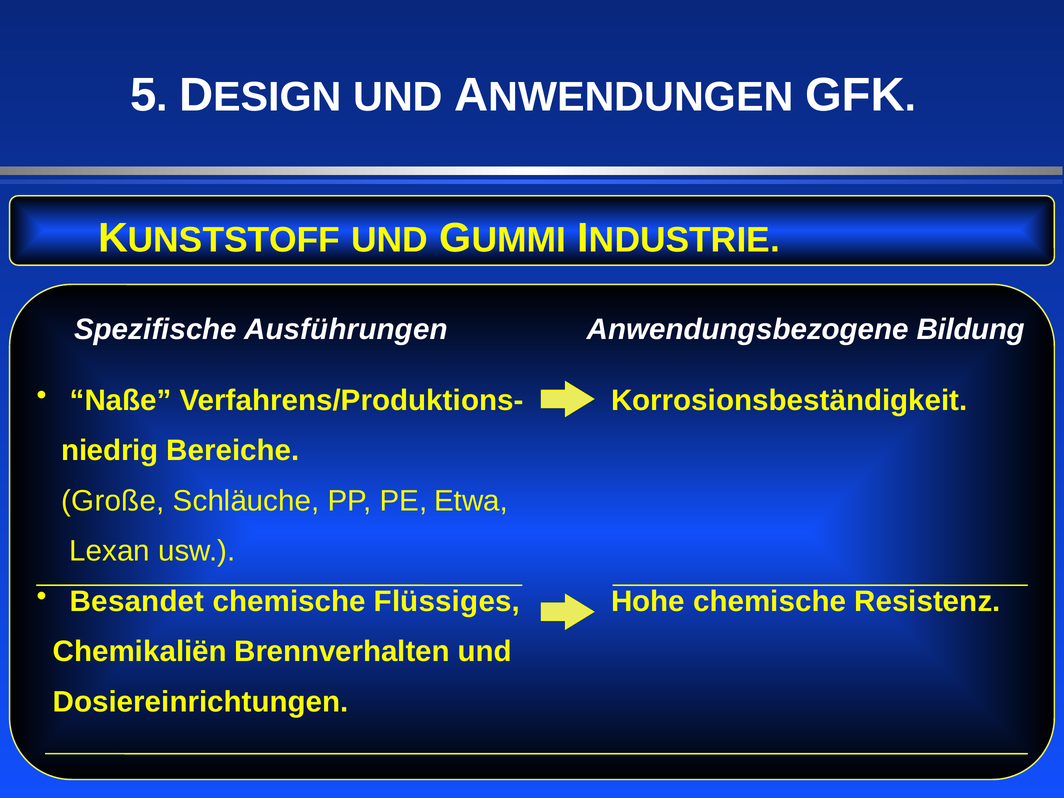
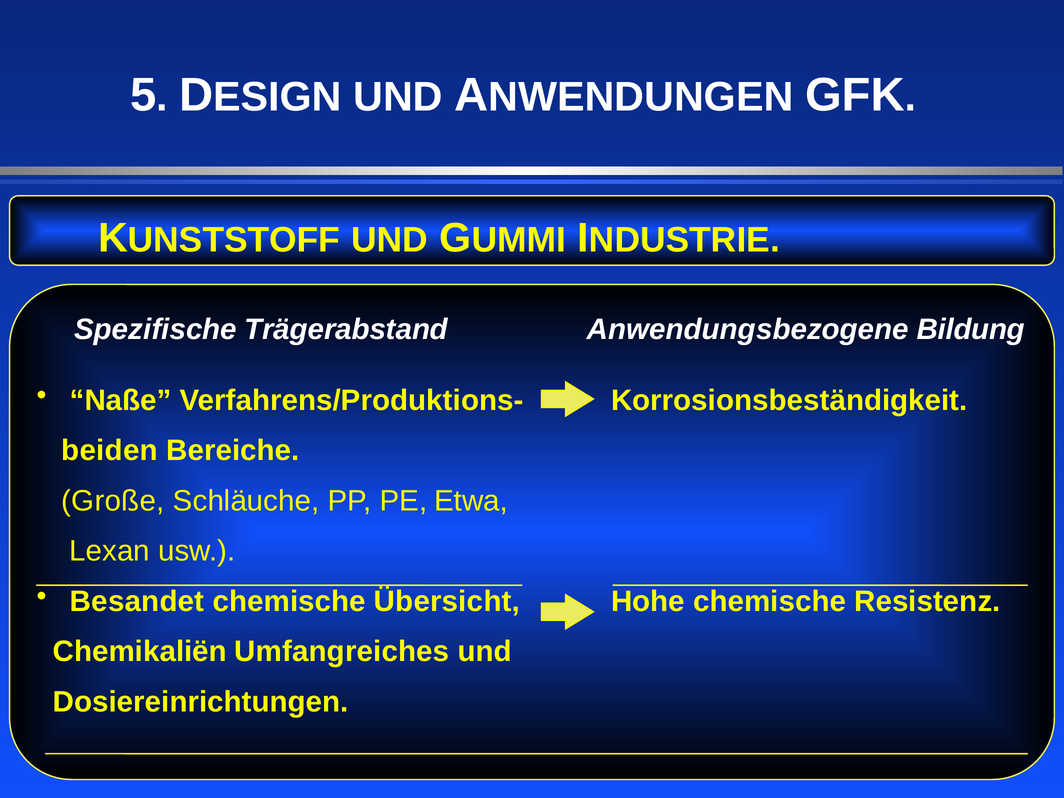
Ausführungen: Ausführungen -> Trägerabstand (346, 329)
niedrig: niedrig -> beiden (109, 451)
Flüssiges: Flüssiges -> Übersicht (447, 601)
Brennverhalten: Brennverhalten -> Umfangreiches (342, 652)
